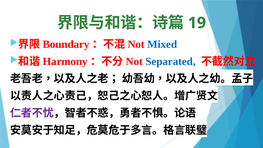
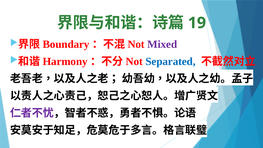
Mixed colour: blue -> purple (162, 44)
